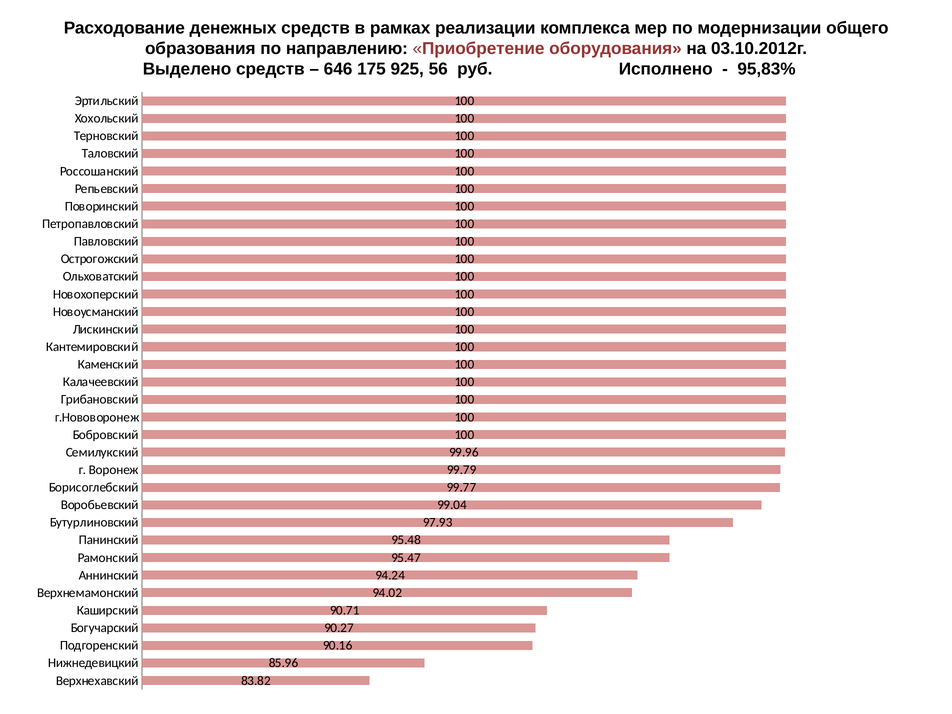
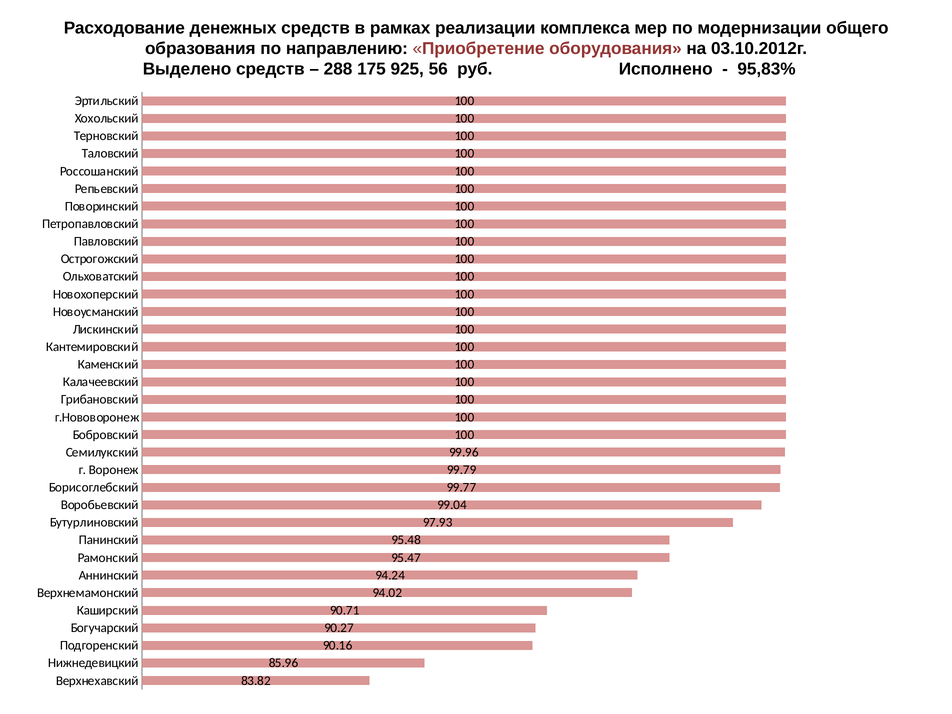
646: 646 -> 288 (338, 69)
